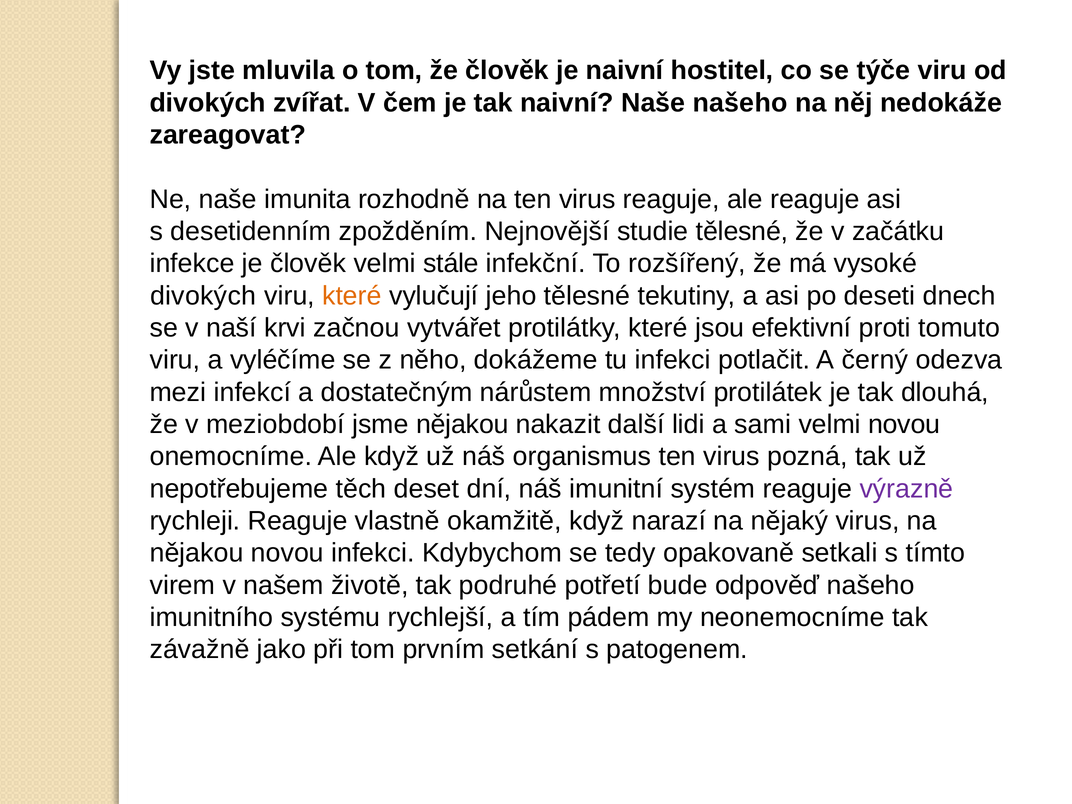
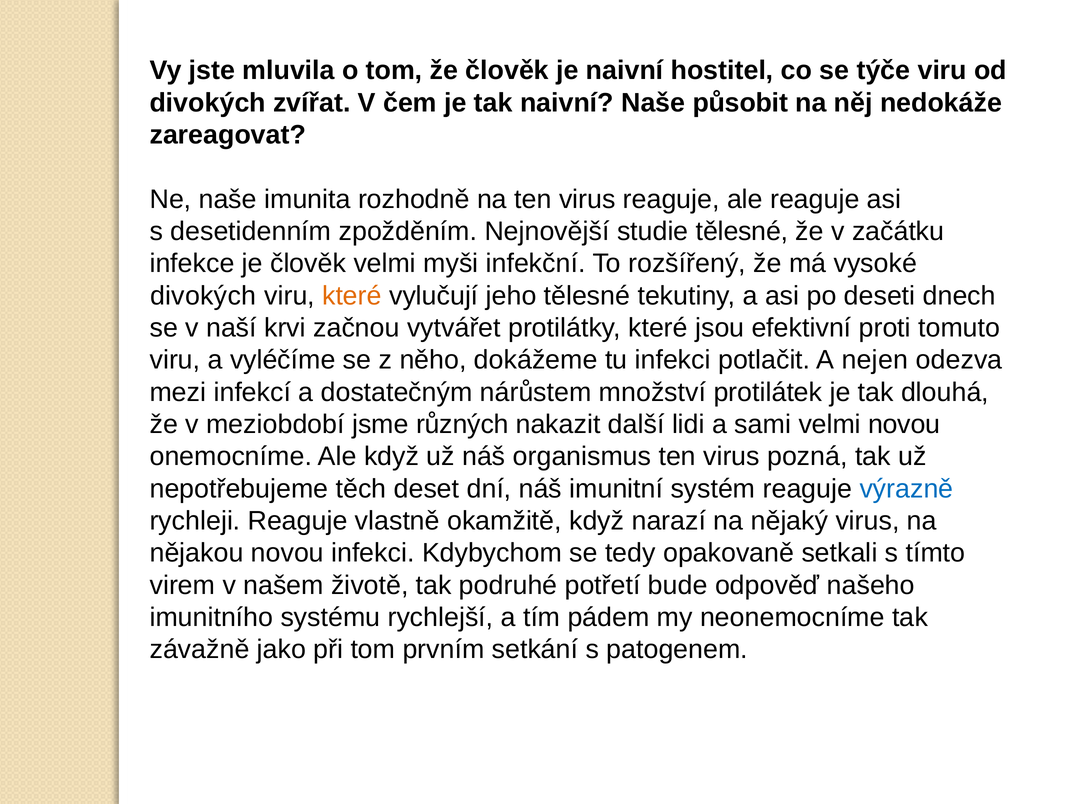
Naše našeho: našeho -> působit (740, 103)
stále: stále -> myši (451, 264)
černý: černý -> nejen (875, 360)
jsme nějakou: nějakou -> různých (462, 424)
výrazně colour: purple -> blue (906, 489)
